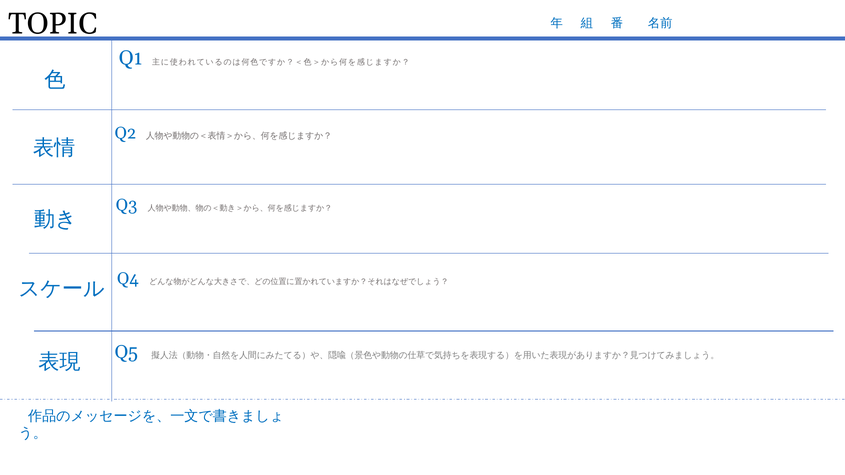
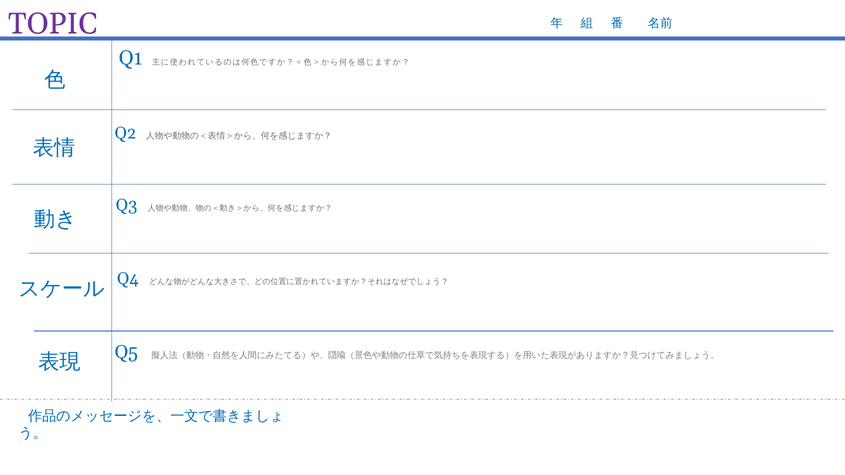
TOPIC colour: black -> purple (53, 24)
